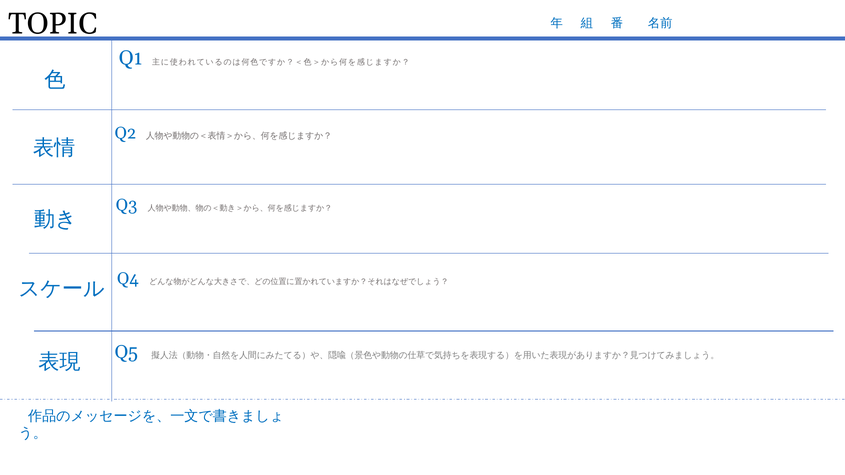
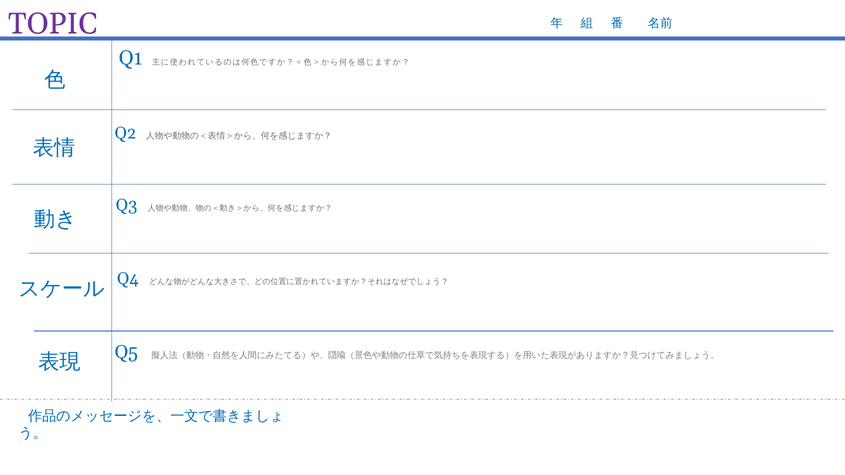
TOPIC colour: black -> purple (53, 24)
